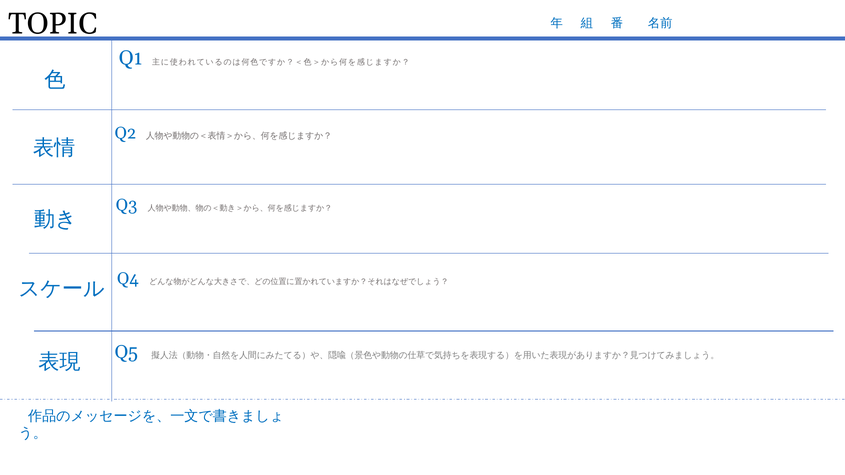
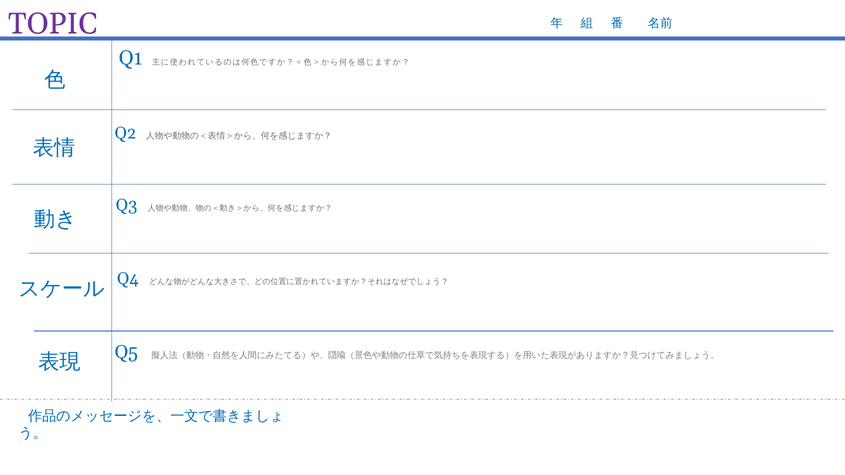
TOPIC colour: black -> purple (53, 24)
